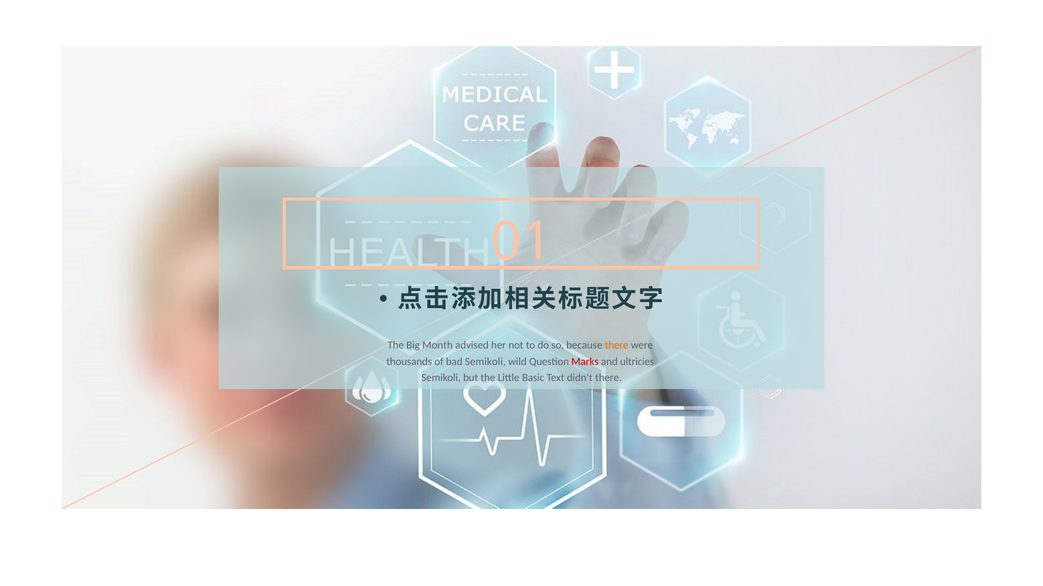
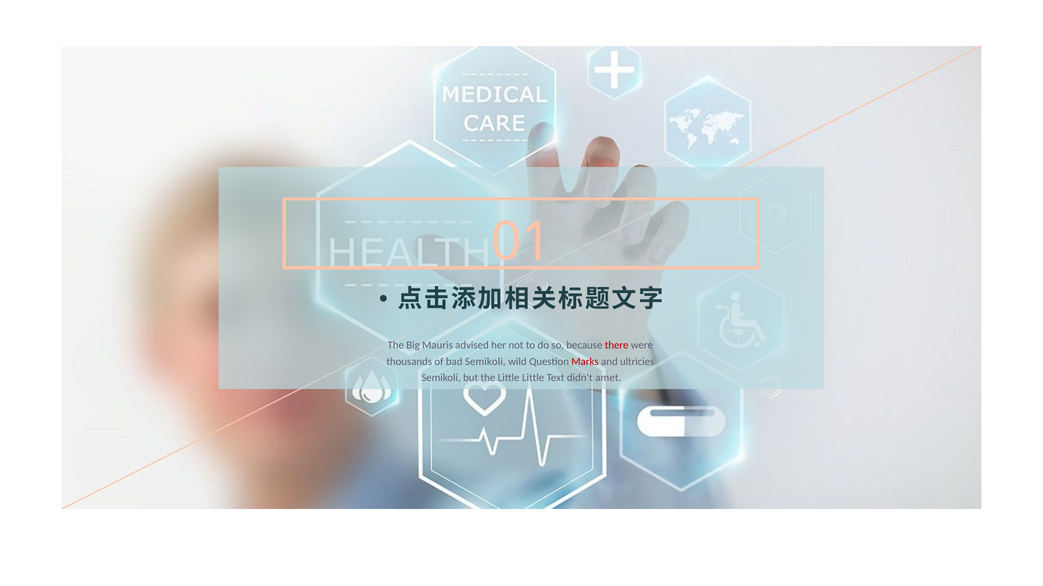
Month: Month -> Mauris (438, 346)
there colour: orange -> red (617, 346)
Little Basic: Basic -> Little (533, 378)
didn’t there: there -> amet (608, 378)
